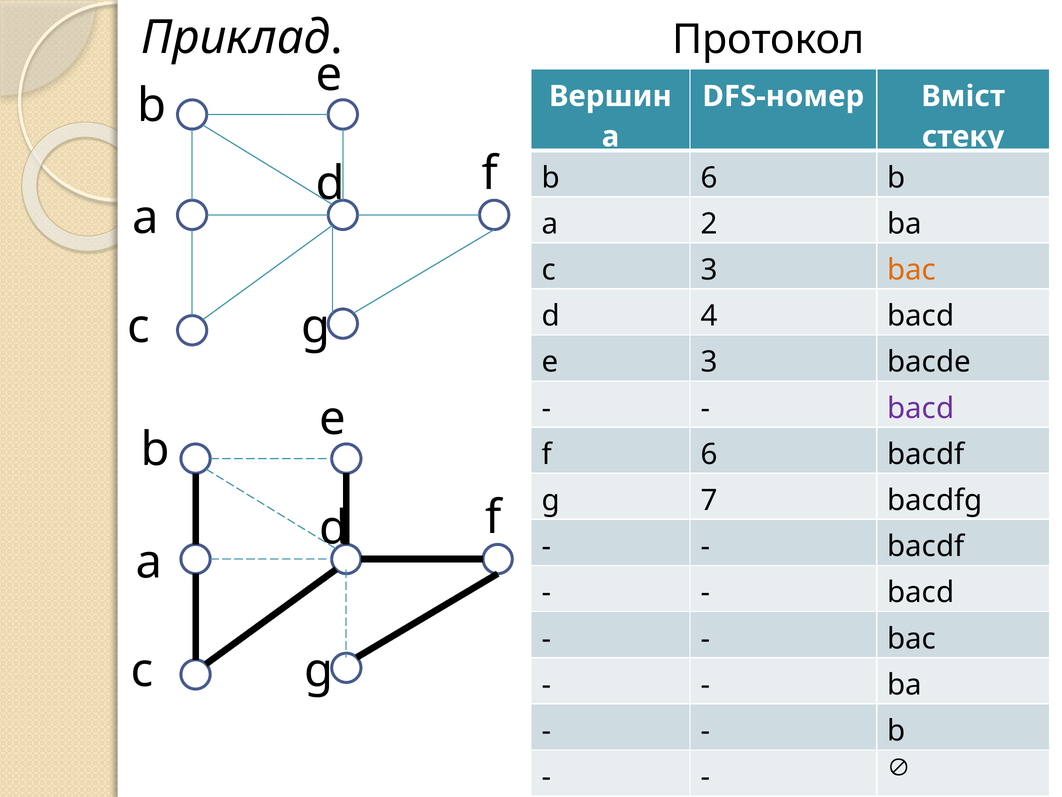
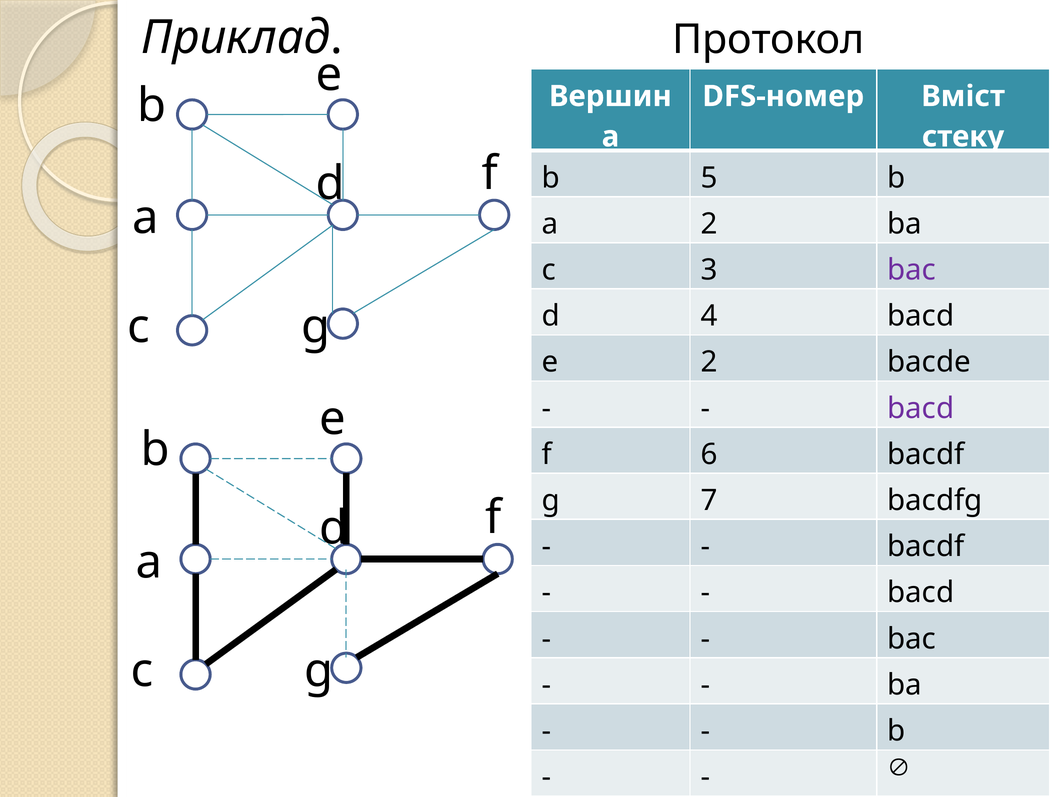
b 6: 6 -> 5 (709, 178)
bac colour: orange -> purple (912, 270)
e 3: 3 -> 2 (709, 362)
